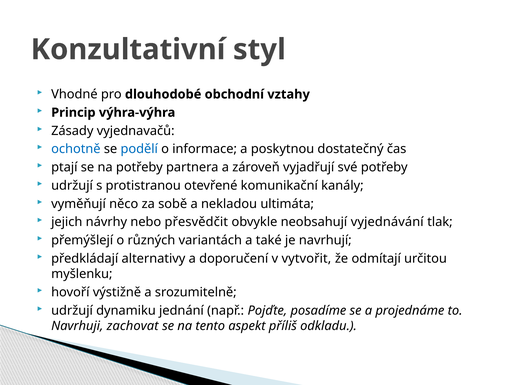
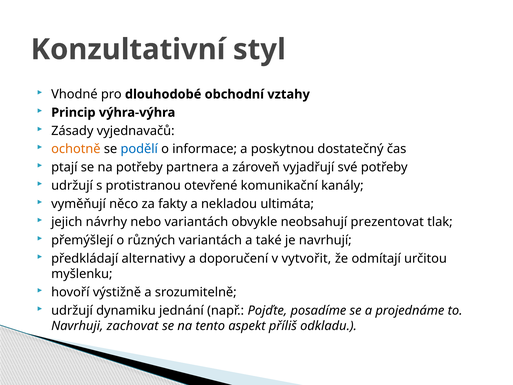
ochotně colour: blue -> orange (76, 149)
sobě: sobě -> fakty (173, 204)
nebo přesvědčit: přesvědčit -> variantách (196, 222)
vyjednávání: vyjednávání -> prezentovat (387, 222)
